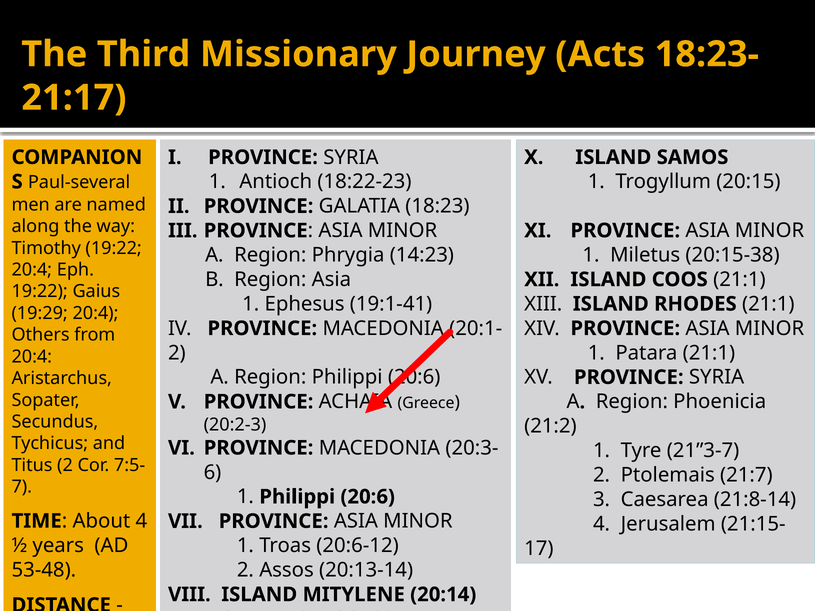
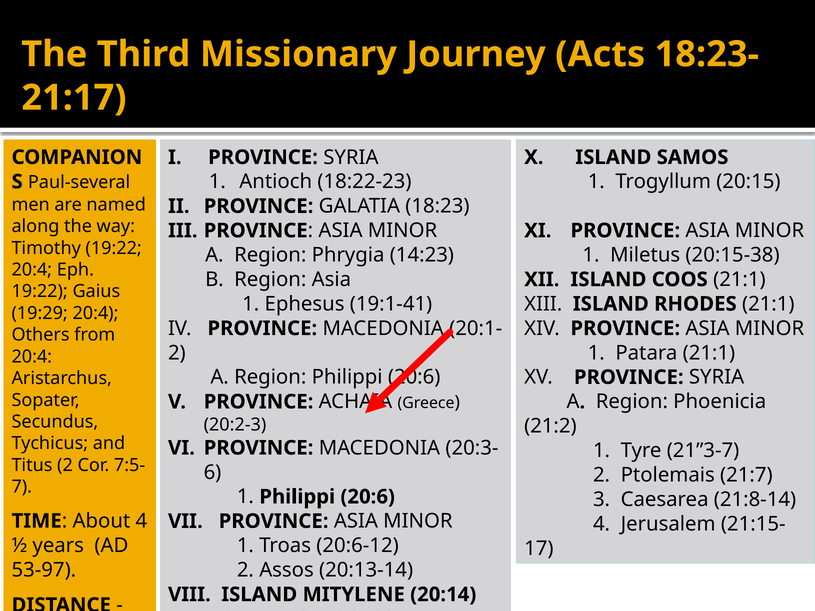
53-48: 53-48 -> 53-97 (44, 570)
